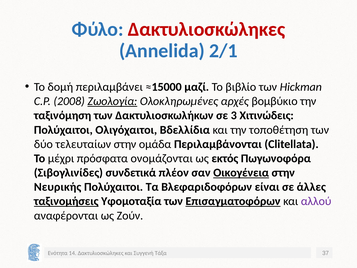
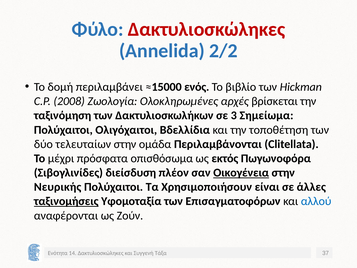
2/1: 2/1 -> 2/2 (223, 51)
μαζί: μαζί -> ενός (197, 87)
Ζωολογία underline: present -> none (112, 101)
βομβύκιο: βομβύκιο -> βρίσκεται (275, 101)
Χιτινώδεις: Χιτινώδεις -> Σημείωμα (266, 115)
ονομάζονται: ονομάζονται -> οπισθόσωμα (162, 158)
συνδετικά: συνδετικά -> διείσδυση (131, 173)
Βλεφαριδοφόρων: Βλεφαριδοφόρων -> Χρησιμοποιήσουν (207, 187)
Επισαγματοφόρων underline: present -> none (233, 201)
αλλού colour: purple -> blue (316, 201)
